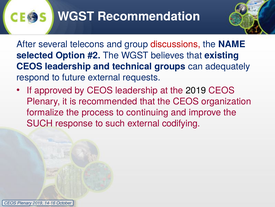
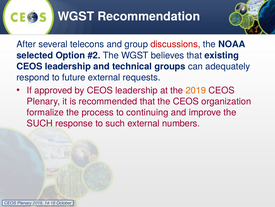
NAME: NAME -> NOAA (232, 44)
2019 colour: black -> orange (196, 90)
codifying: codifying -> numbers (181, 123)
